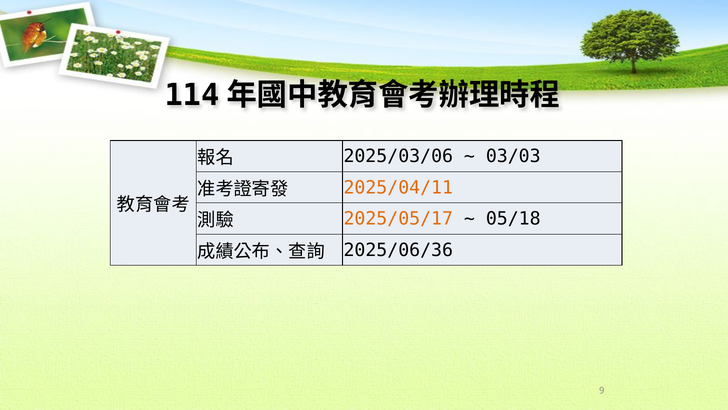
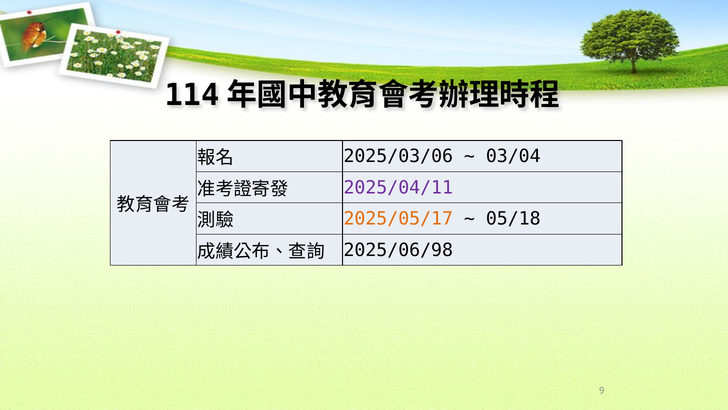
03/03: 03/03 -> 03/04 (513, 156)
2025/04/11 colour: orange -> purple (398, 187)
2025/06/36: 2025/06/36 -> 2025/06/98 (398, 250)
